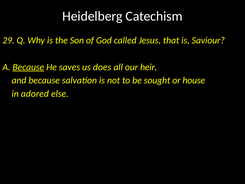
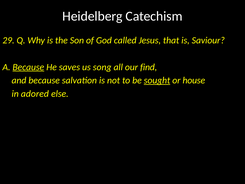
does: does -> song (102, 67)
heir: heir -> find (149, 67)
sought underline: none -> present (157, 80)
